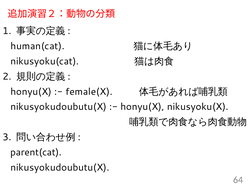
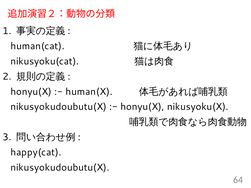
female(X: female(X -> human(X (89, 92)
parent(cat: parent(cat -> happy(cat (36, 152)
